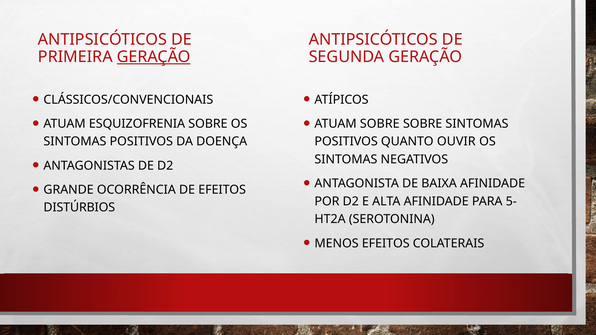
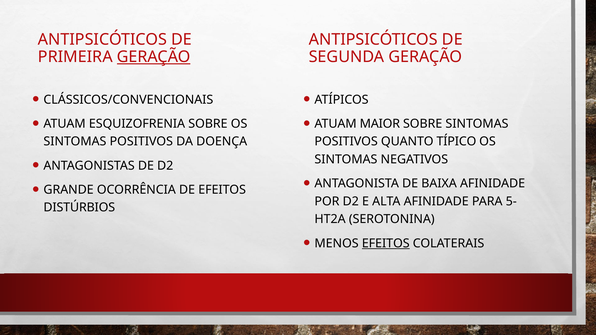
ATUAM SOBRE: SOBRE -> MAIOR (380, 124)
OUVIR: OUVIR -> TÍPICO (456, 142)
EFEITOS underline: none -> present (386, 243)
